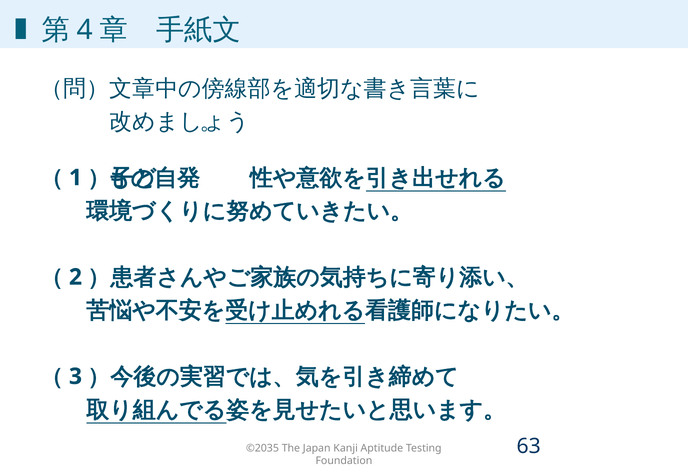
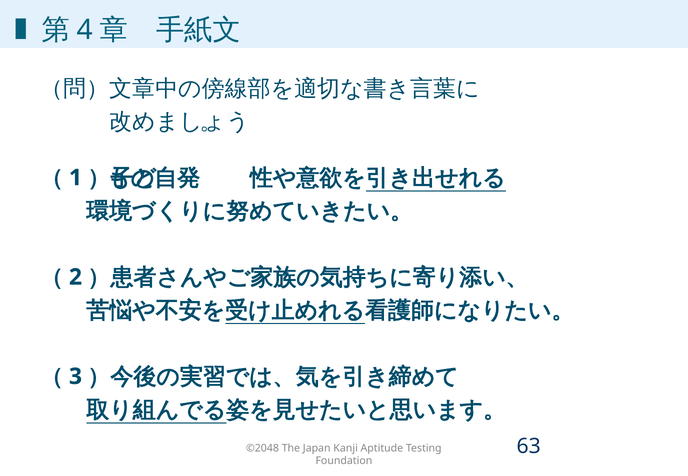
©2035: ©2035 -> ©2048 (262, 449)
